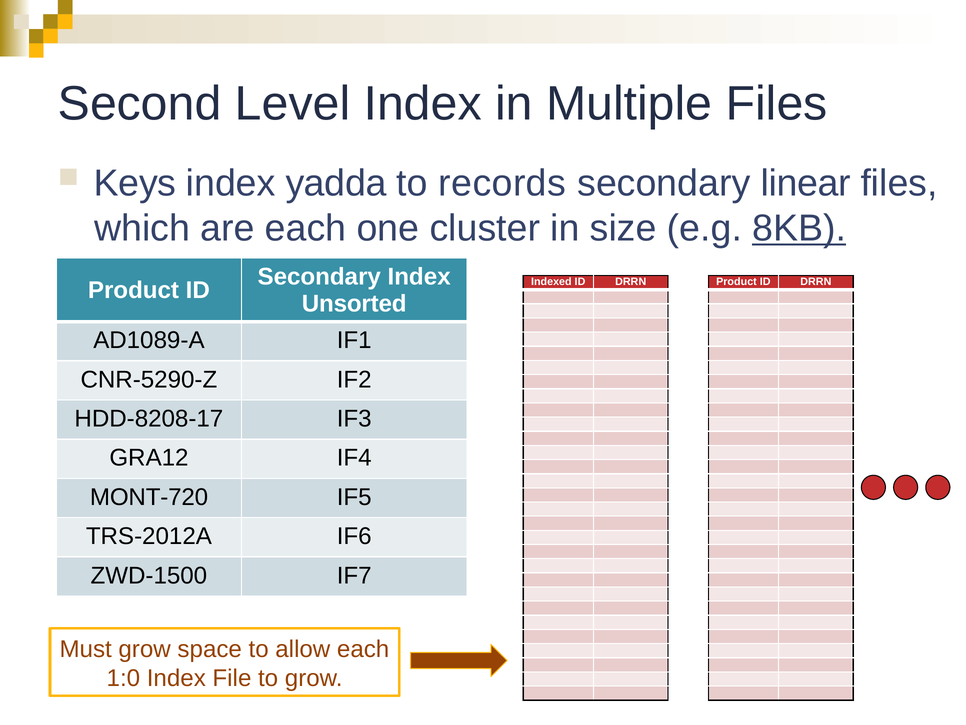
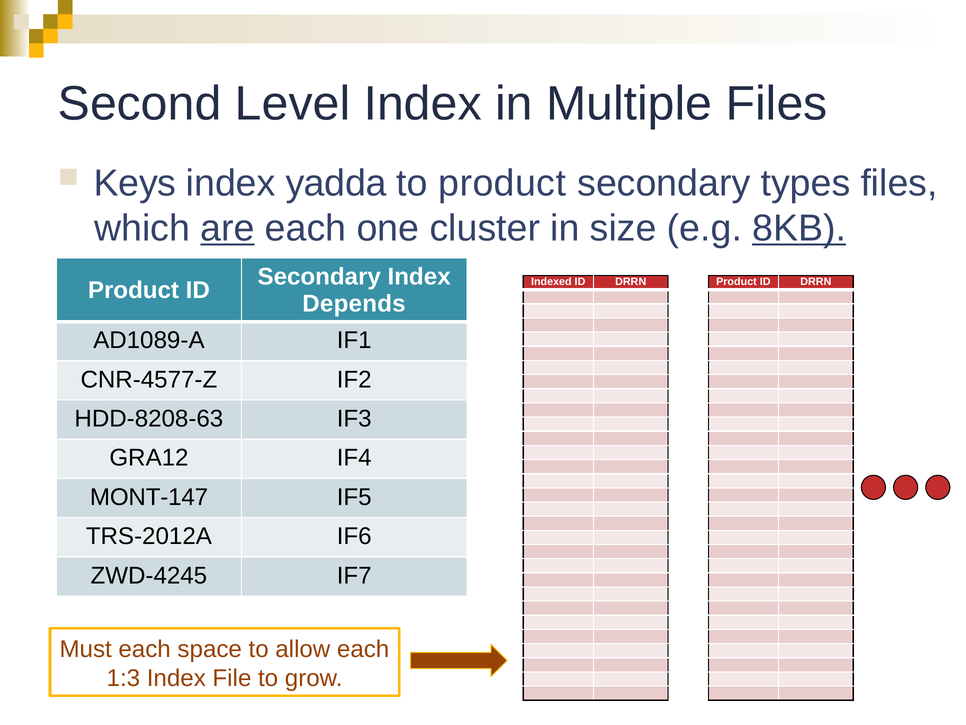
to records: records -> product (502, 183)
linear: linear -> types (805, 183)
are underline: none -> present (228, 228)
Unsorted: Unsorted -> Depends (354, 303)
CNR-5290-Z: CNR-5290-Z -> CNR-4577-Z (149, 379)
HDD-8208-17: HDD-8208-17 -> HDD-8208-63 (149, 418)
MONT-720: MONT-720 -> MONT-147 (149, 497)
ZWD-1500: ZWD-1500 -> ZWD-4245 (149, 575)
Must grow: grow -> each (145, 649)
1:0: 1:0 -> 1:3 (123, 678)
